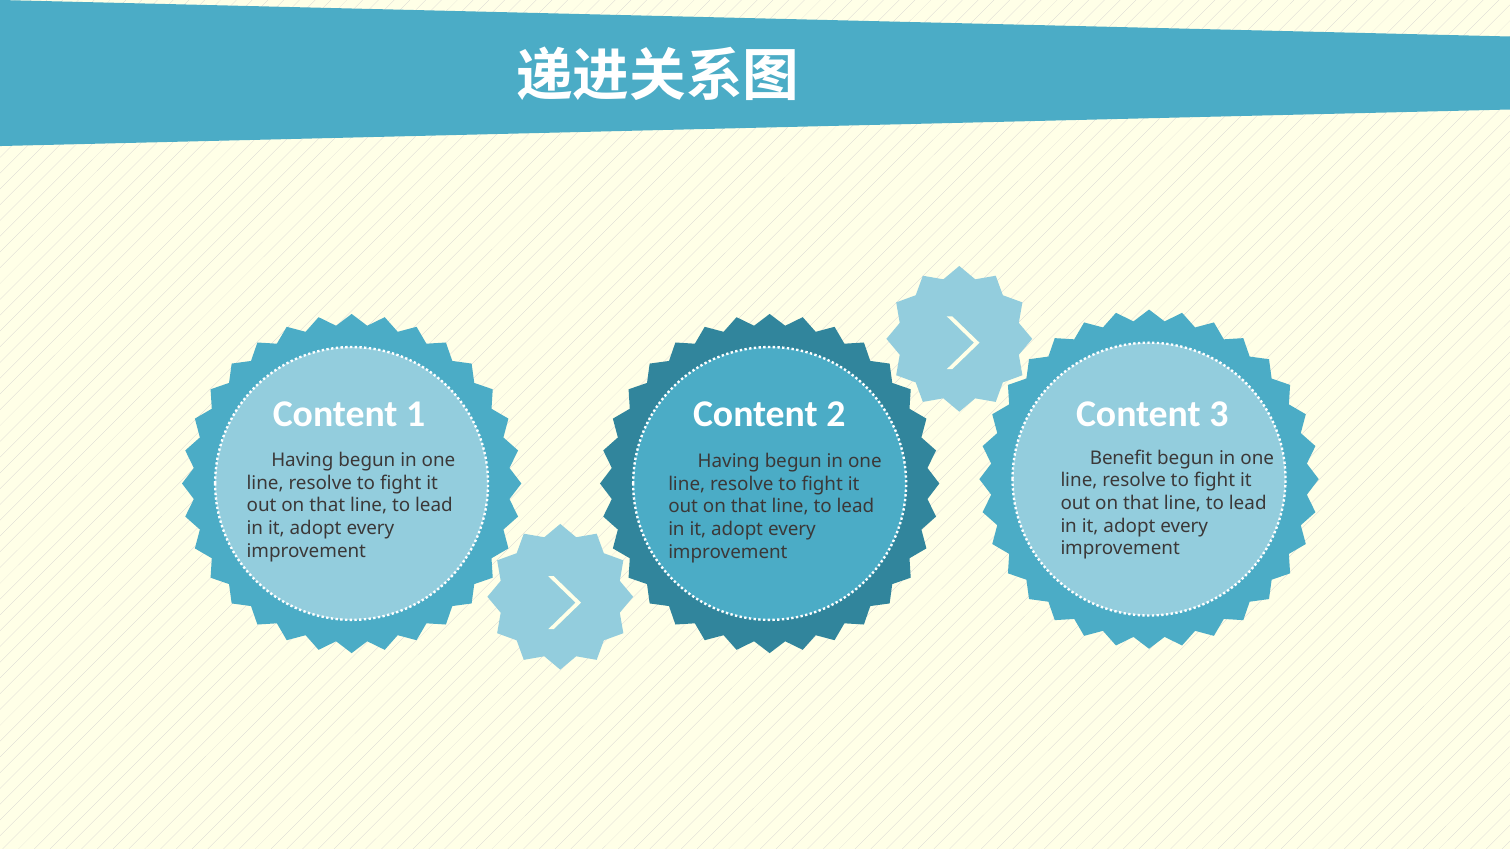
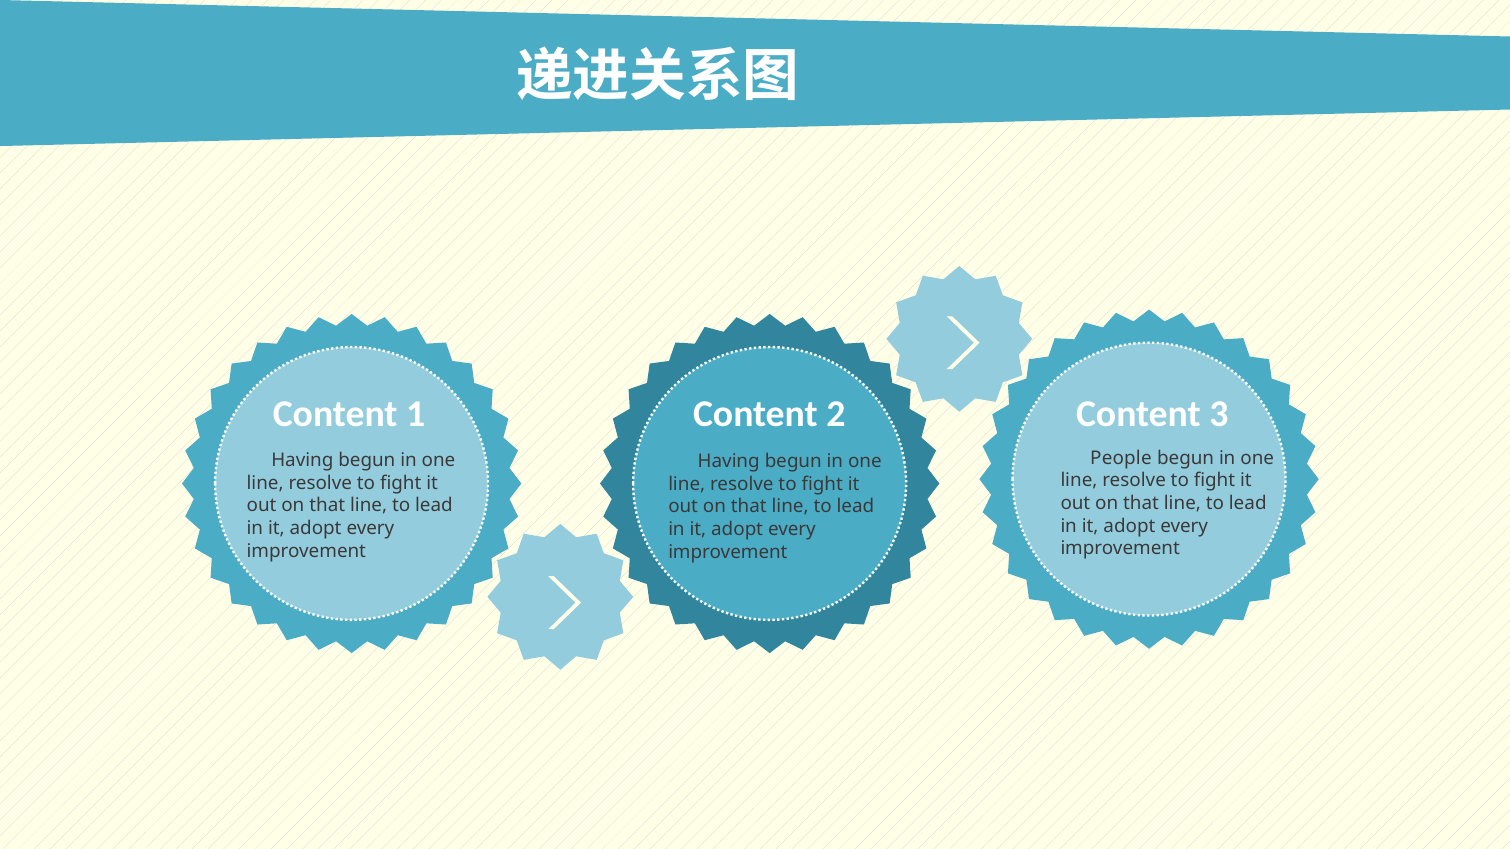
Benefit: Benefit -> People (1121, 458)
